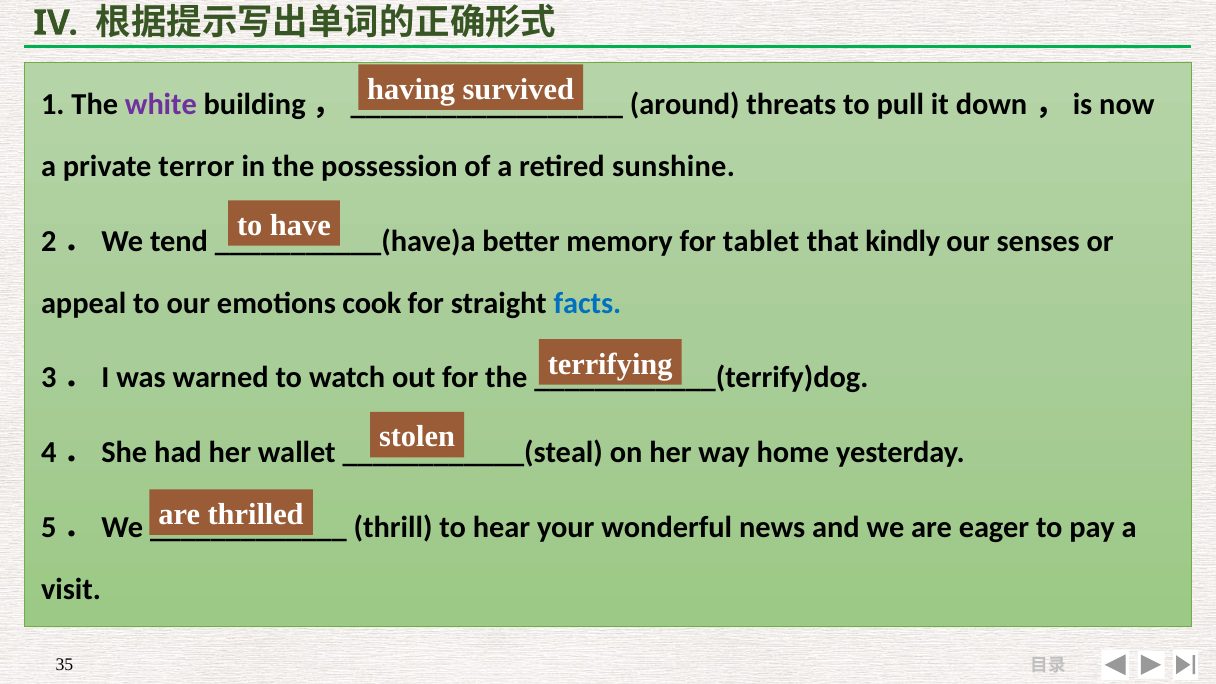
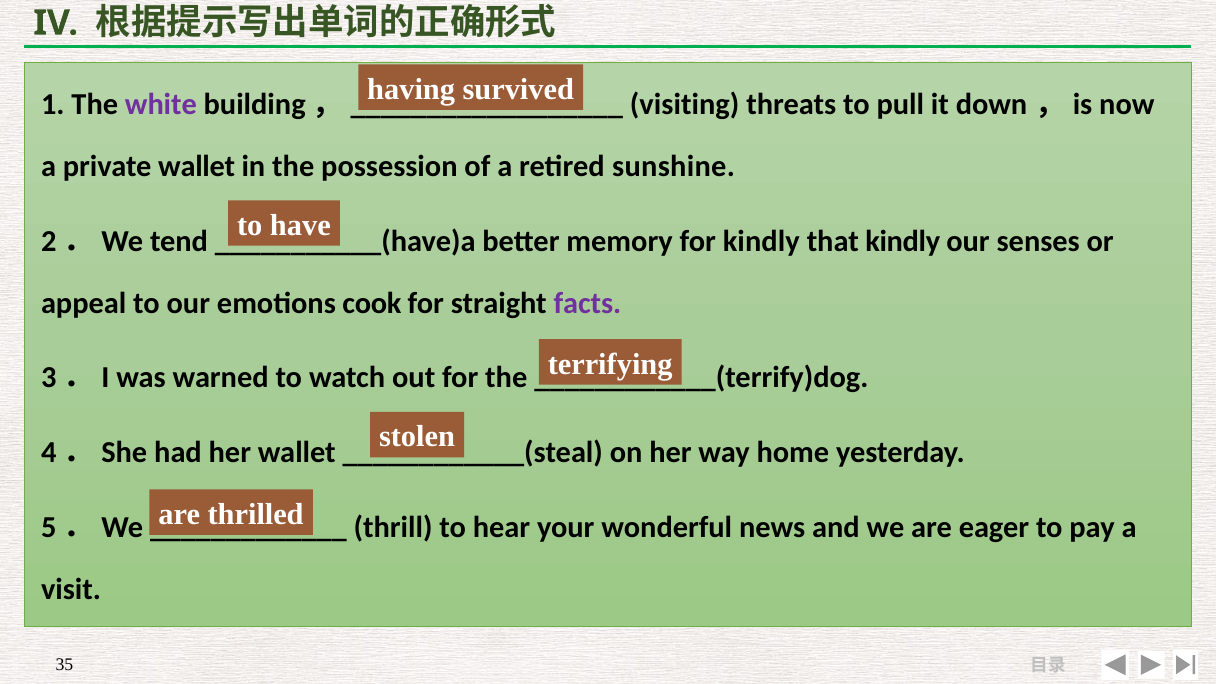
around: around -> visiting (685, 104)
private terror: terror -> wallet (197, 166)
for tablet: tablet -> kindly (761, 241)
facts colour: blue -> purple (587, 303)
